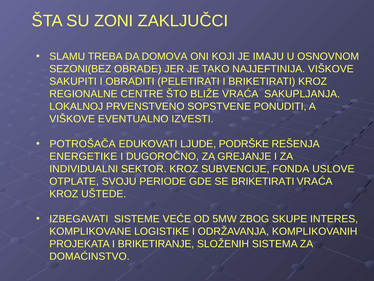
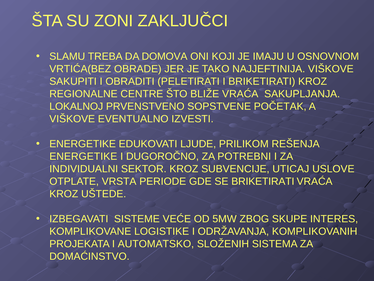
SEZONI(BEZ: SEZONI(BEZ -> VRTIĆA(BEZ (80, 69)
PONUDITI: PONUDITI -> POČETAK (280, 106)
POTROŠAČA: POTROŠAČA -> ENERGETIKE (83, 144)
PODRŠKE: PODRŠKE -> PRILIKOM (244, 144)
GREJANJE: GREJANJE -> POTREBNI (244, 156)
FONDA: FONDA -> UTICAJ (291, 169)
SVOJU: SVOJU -> VRSTA (119, 181)
BRIKETIRANJE: BRIKETIRANJE -> AUTOMATSKO (156, 244)
